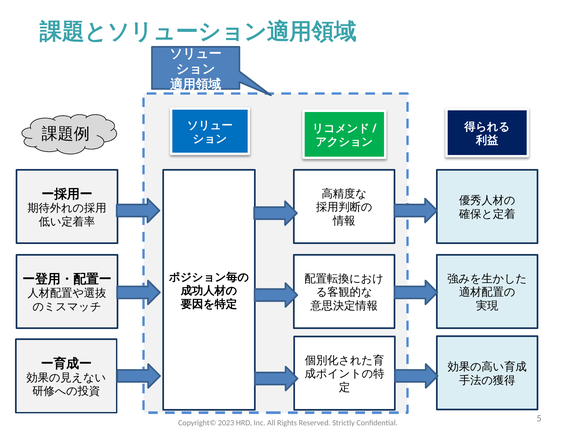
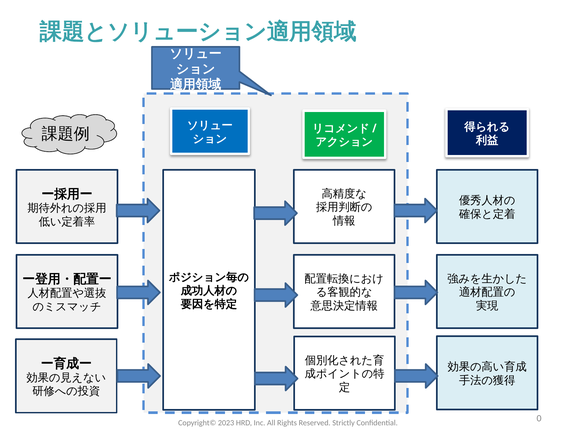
5: 5 -> 0 (539, 418)
